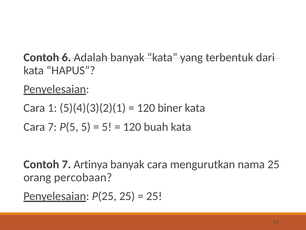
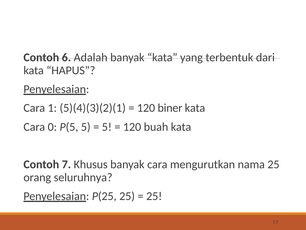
Cara 7: 7 -> 0 (52, 127)
Artinya: Artinya -> Khusus (91, 164)
percobaan: percobaan -> seluruhnya (83, 177)
